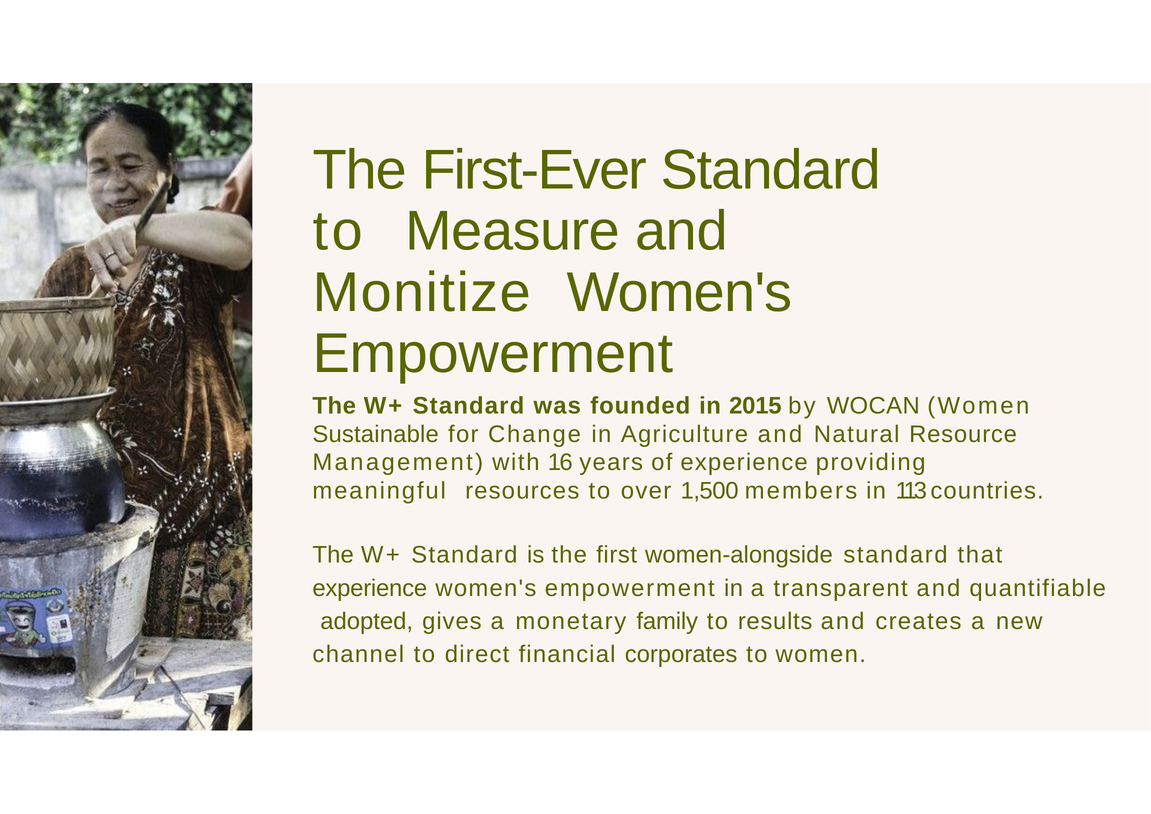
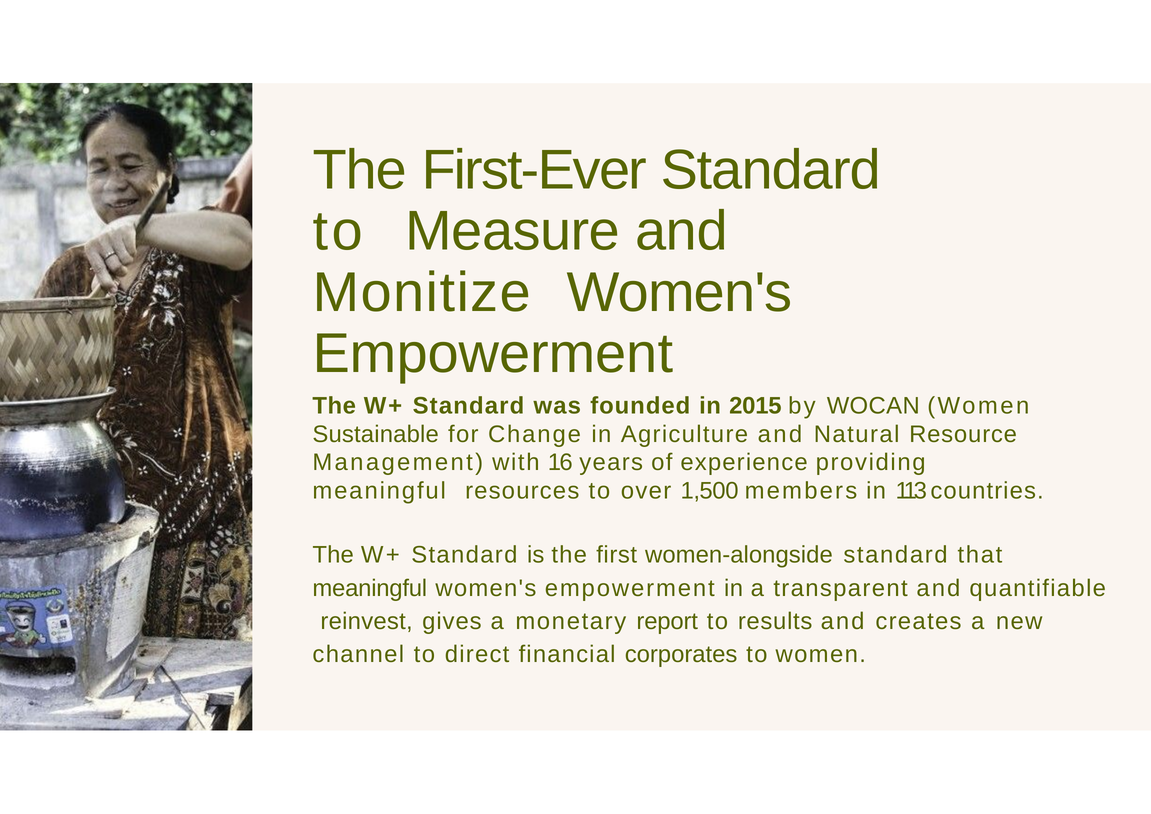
experience: experience -> meaningful (370, 588)
adopted: adopted -> reinvest (367, 621)
family: family -> report (667, 621)
